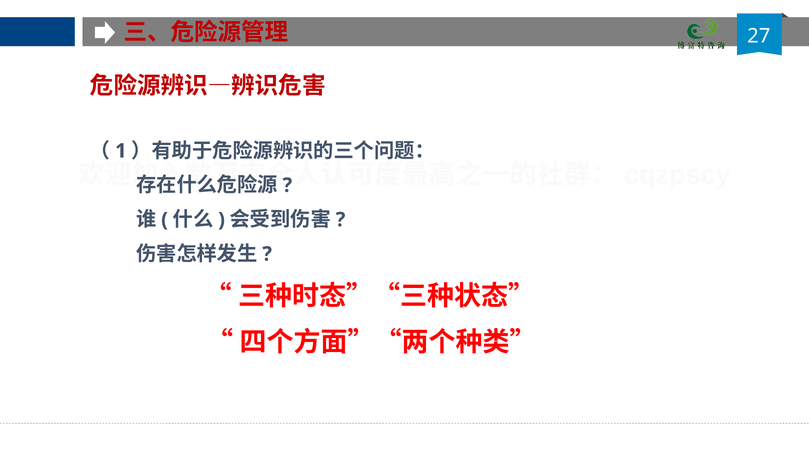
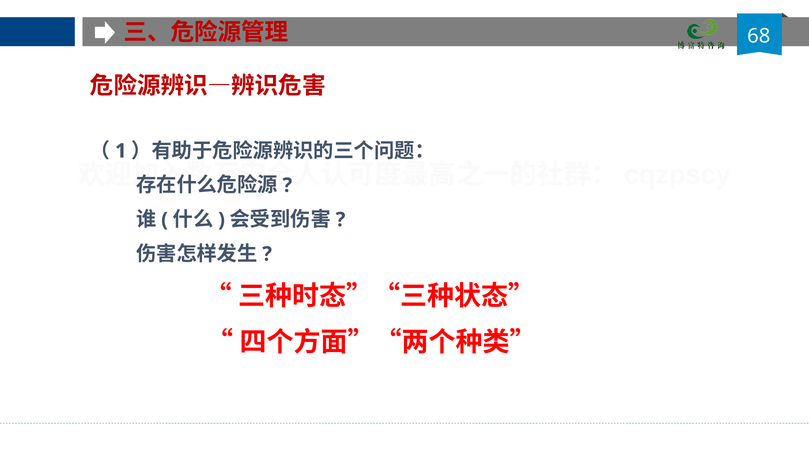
27: 27 -> 68 (759, 36)
